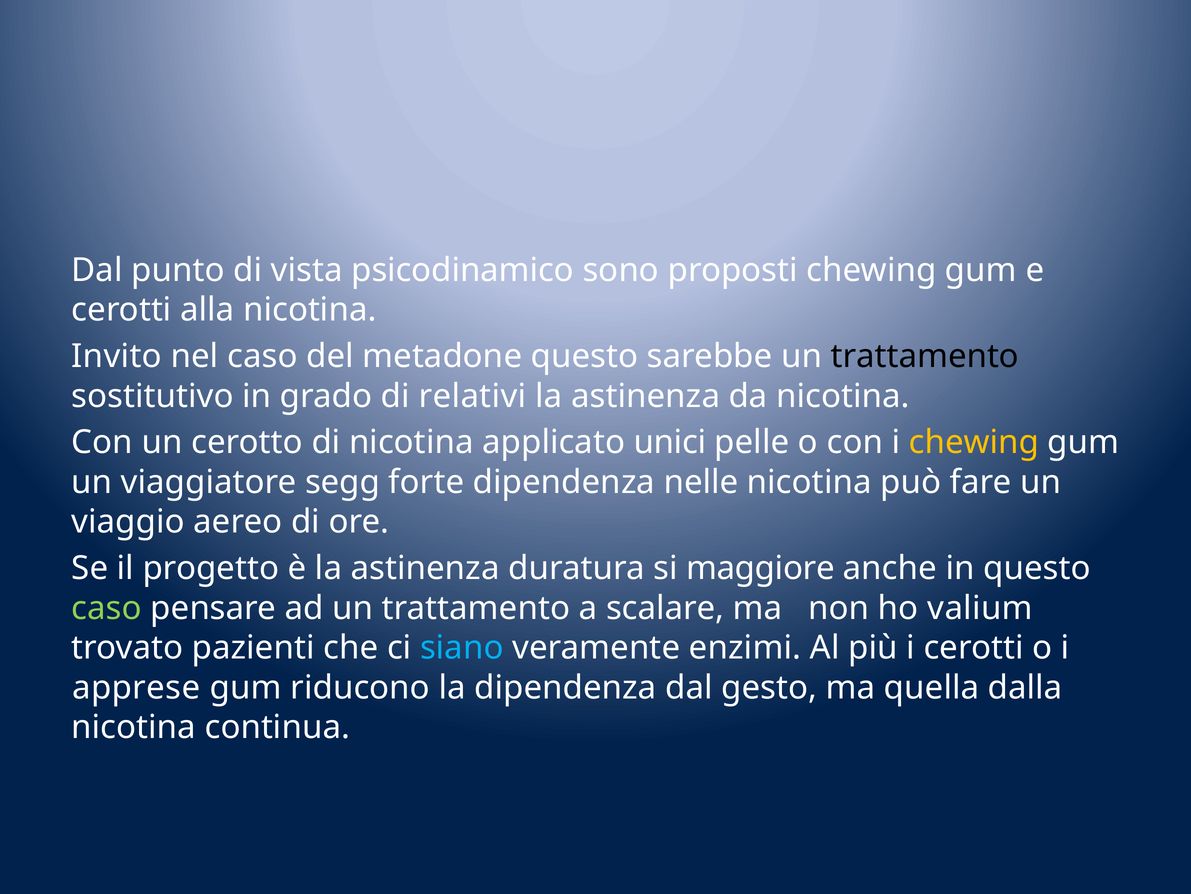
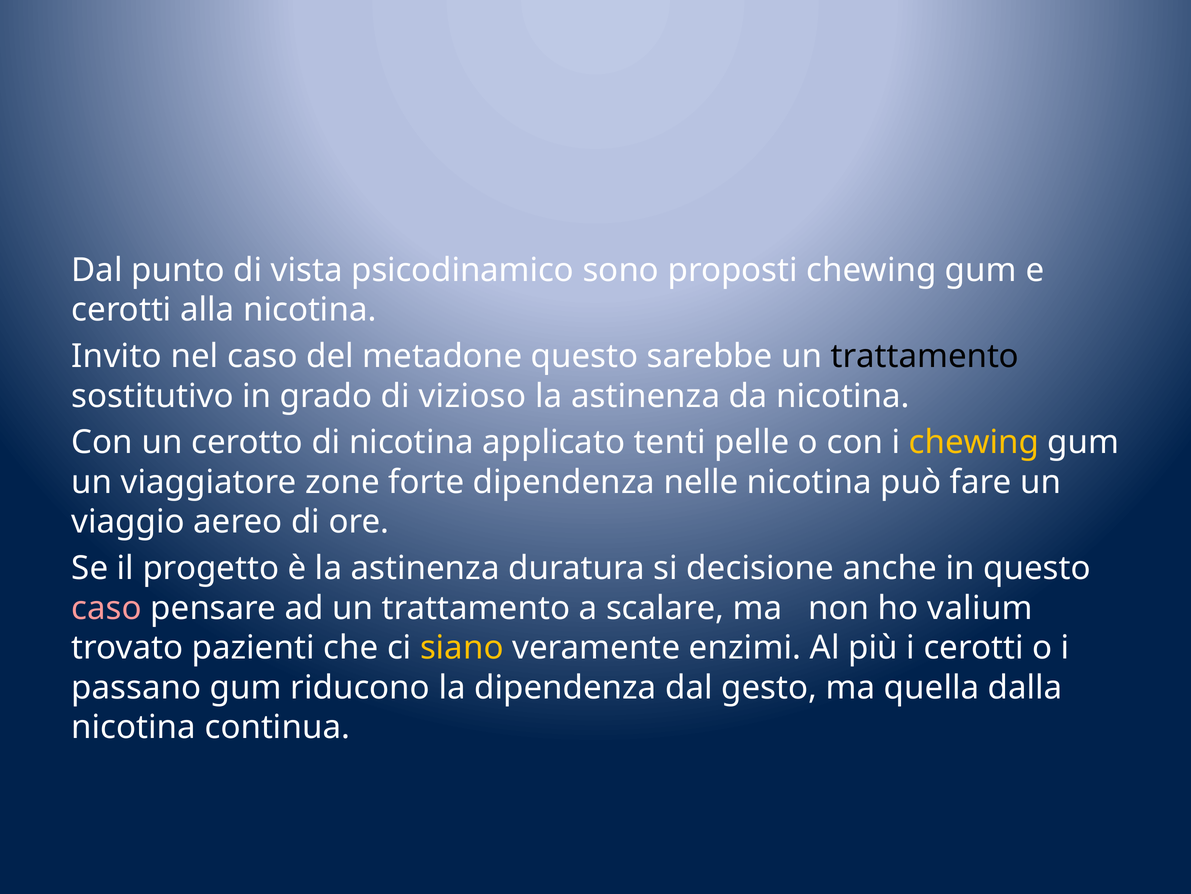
relativi: relativi -> vizioso (472, 396)
unici: unici -> tenti (670, 442)
segg: segg -> zone (343, 482)
maggiore: maggiore -> decisione (760, 568)
caso colour: light green -> pink (107, 608)
siano colour: light blue -> yellow (462, 647)
apprese: apprese -> passano (136, 687)
